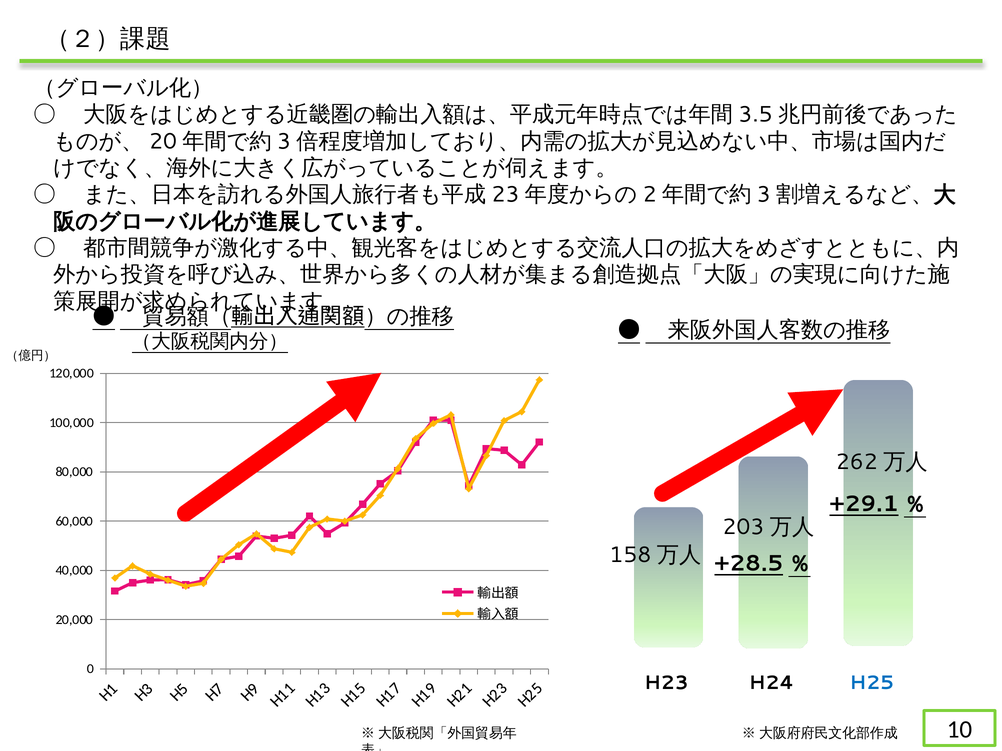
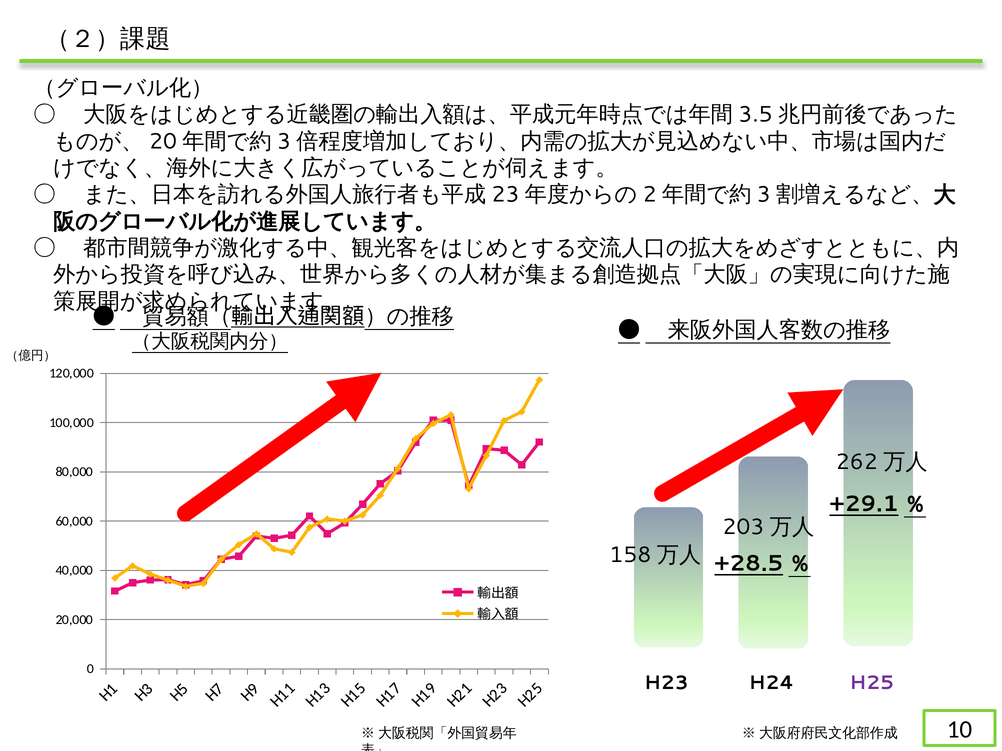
H25 colour: blue -> purple (872, 683)
